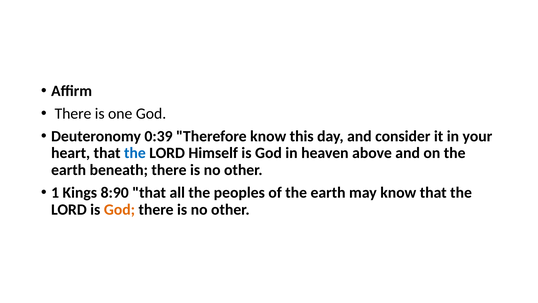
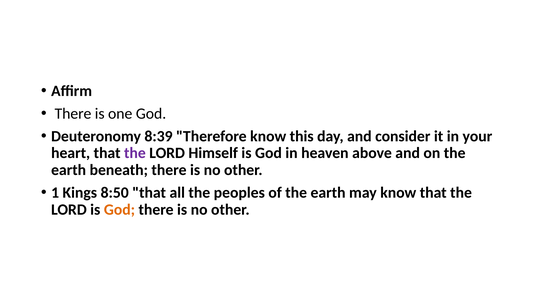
0:39: 0:39 -> 8:39 (159, 136)
the colour: blue -> purple (135, 153)
8:90: 8:90 -> 8:50 (115, 192)
